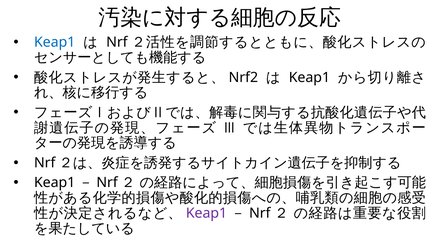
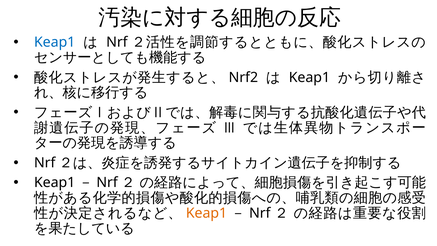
Keap1 colour: purple -> orange (206, 213)
